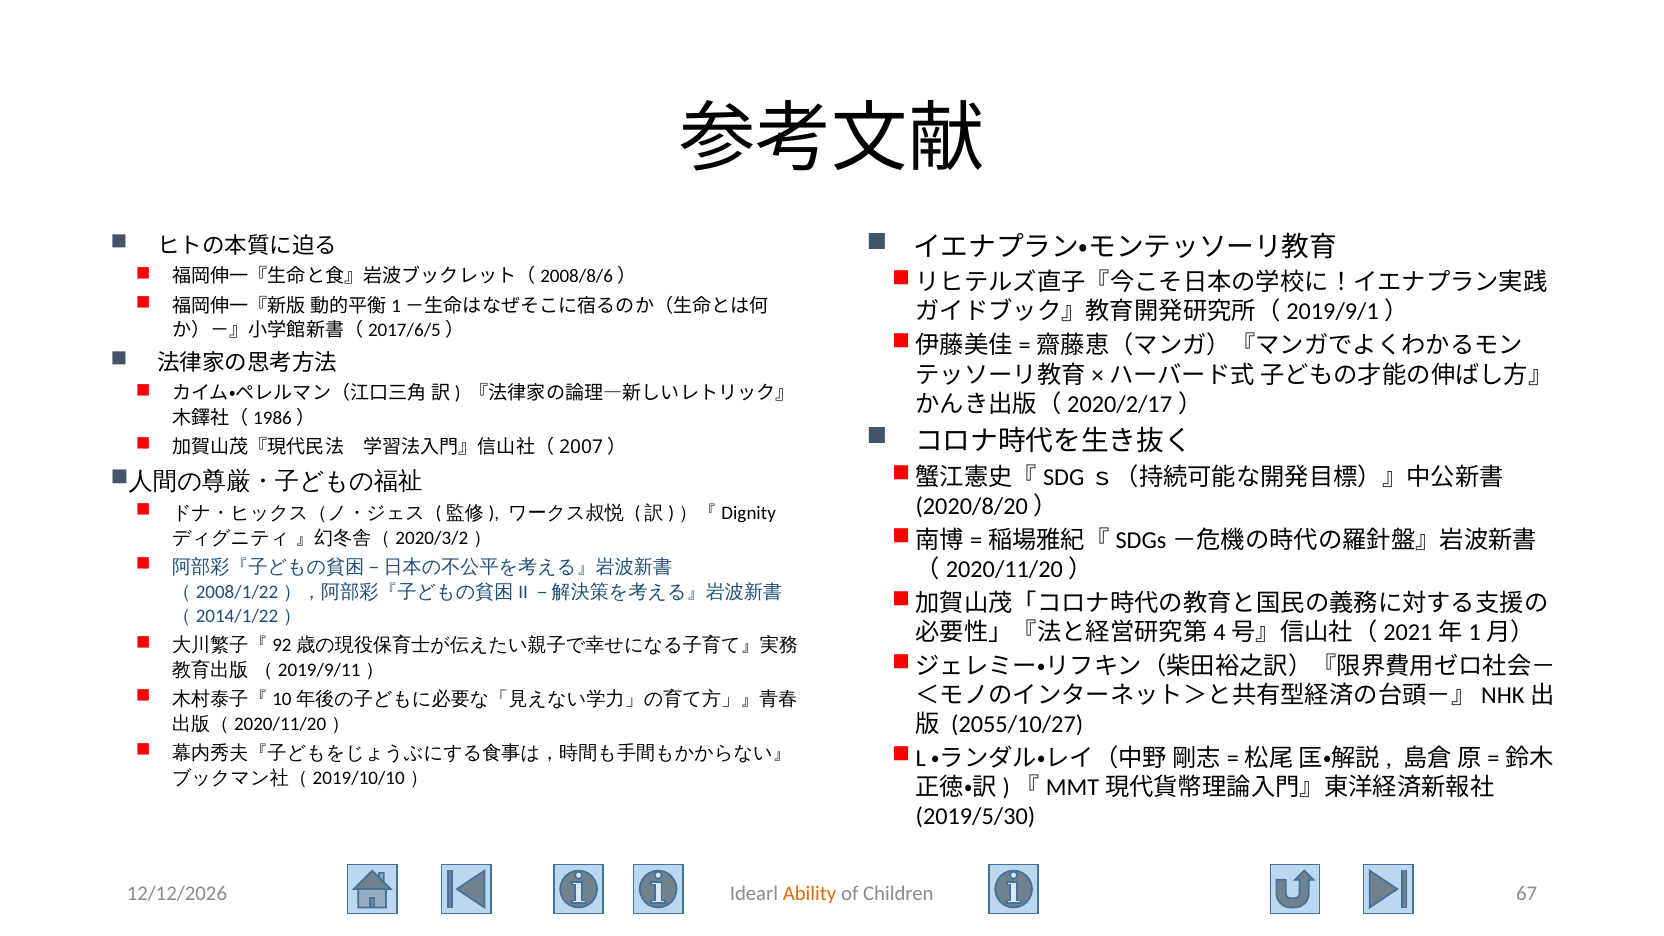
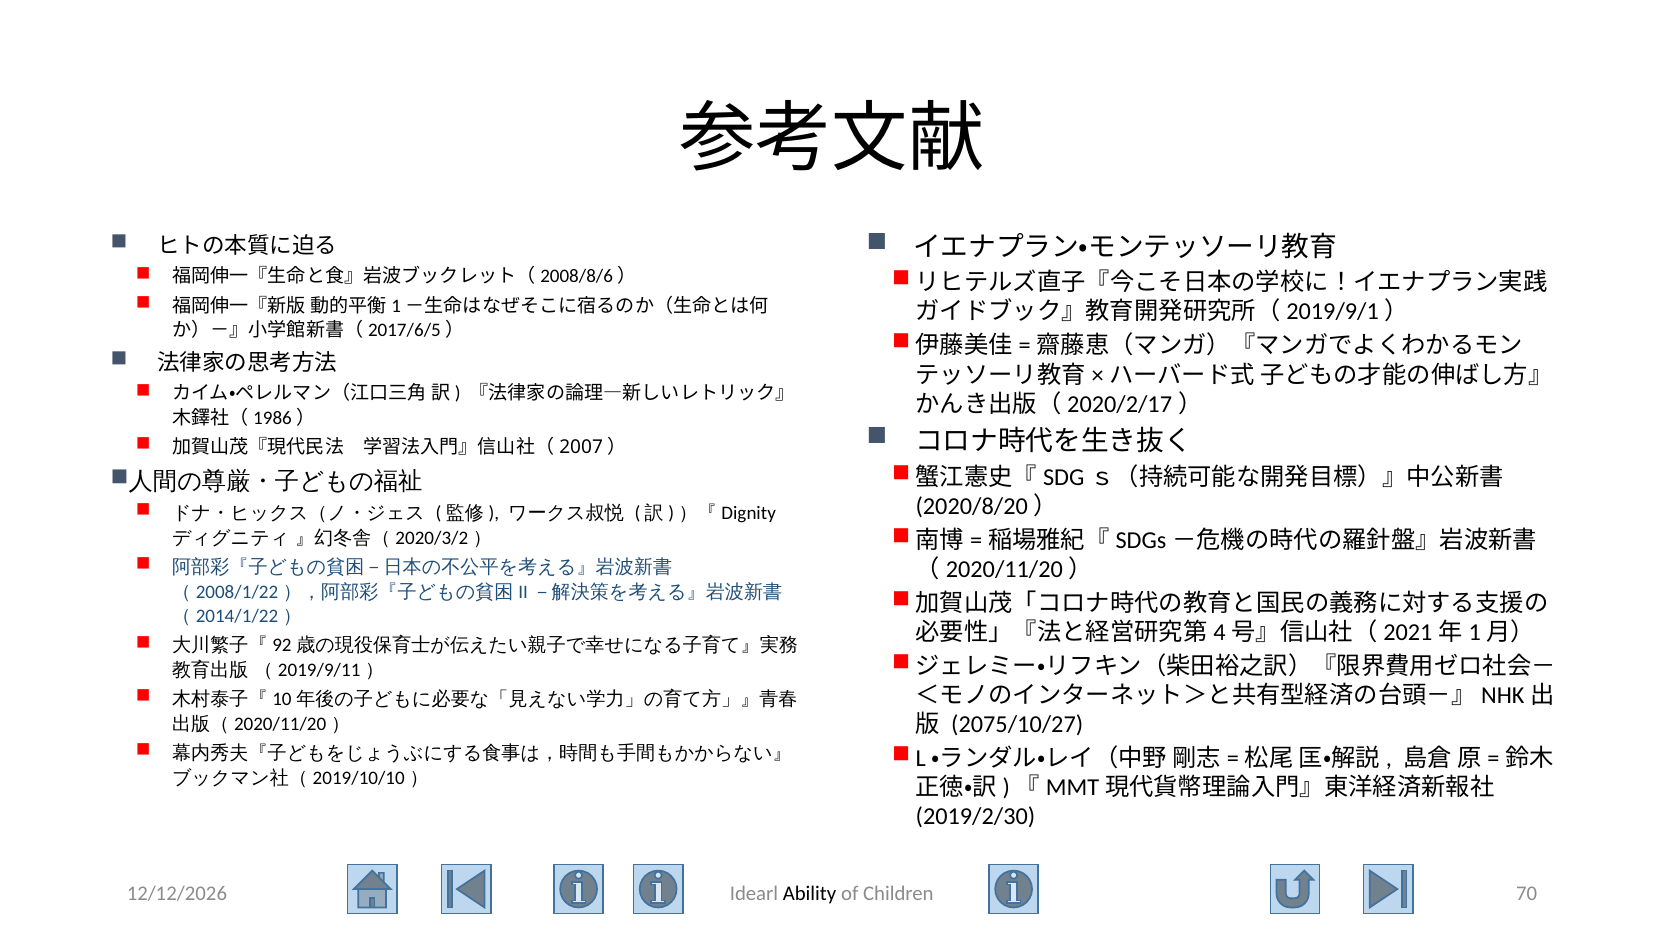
2055/10/27: 2055/10/27 -> 2075/10/27 (1017, 725)
2019/5/30: 2019/5/30 -> 2019/2/30 (975, 817)
Ability colour: orange -> black (810, 894)
67: 67 -> 70 (1527, 894)
